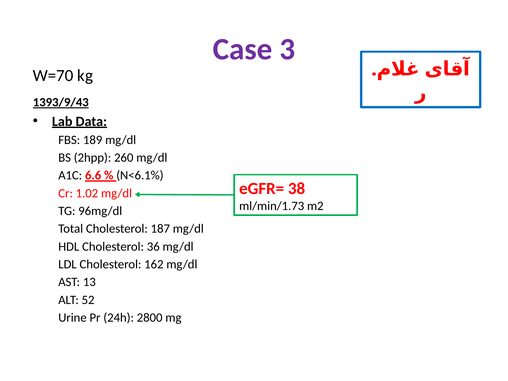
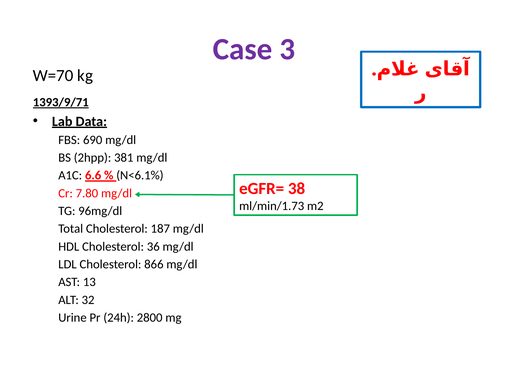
1393/9/43: 1393/9/43 -> 1393/9/71 (61, 102)
189: 189 -> 690 (93, 140)
260: 260 -> 381 (124, 158)
1.02: 1.02 -> 7.80 (87, 193)
162: 162 -> 866 (154, 264)
52: 52 -> 32 (88, 300)
